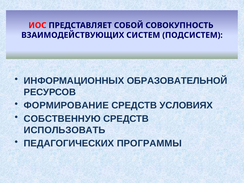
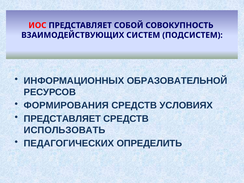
ФОРМИРОВАНИЕ: ФОРМИРОВАНИЕ -> ФОРМИРОВАНИЯ (66, 105)
СОБСТВЕННУЮ: СОБСТВЕННУЮ -> ПРЕДСТАВЛЯЕТ (62, 119)
ПРОГРАММЫ: ПРОГРАММЫ -> ОПРЕДЕЛИТЬ (149, 143)
